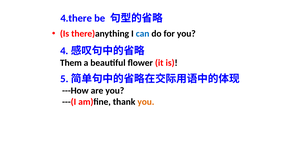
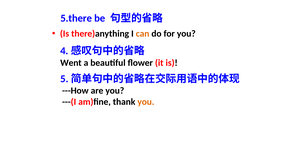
4.there: 4.there -> 5.there (76, 18)
can colour: blue -> orange (143, 34)
Them: Them -> Went (71, 63)
